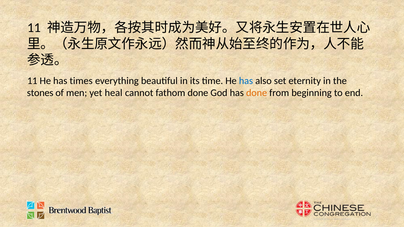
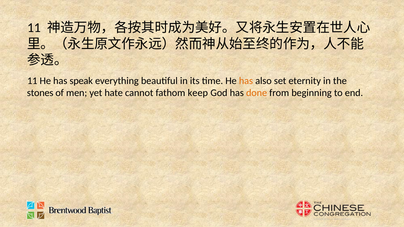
times: times -> speak (81, 81)
has colour: blue -> orange (246, 81)
heal: heal -> hate (114, 93)
fathom done: done -> keep (198, 93)
